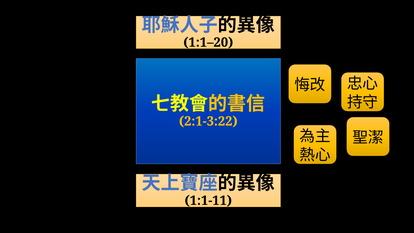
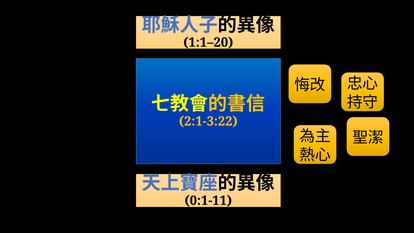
1:1-11: 1:1-11 -> 0:1-11 (208, 200)
